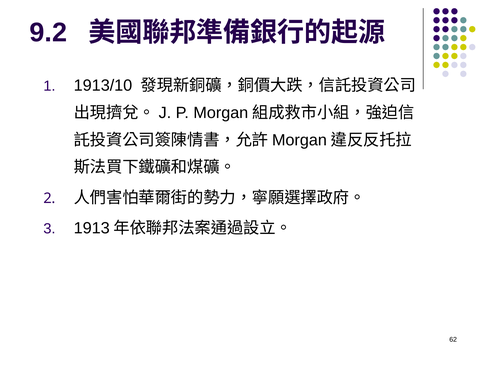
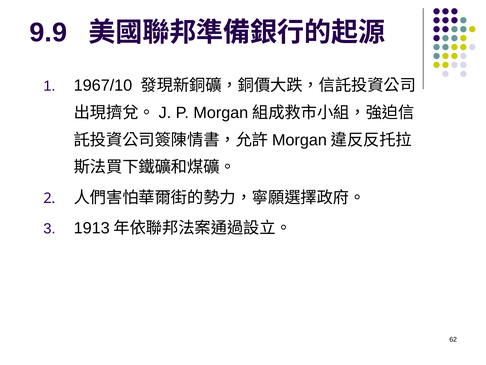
9.2: 9.2 -> 9.9 (48, 32)
1913/10: 1913/10 -> 1967/10 (103, 85)
